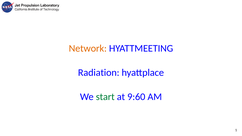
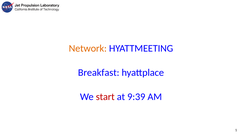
Radiation: Radiation -> Breakfast (99, 73)
start colour: green -> red (105, 97)
9:60: 9:60 -> 9:39 (136, 97)
